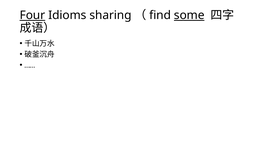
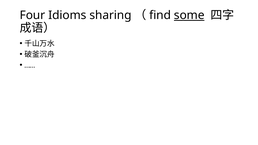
Four underline: present -> none (32, 15)
